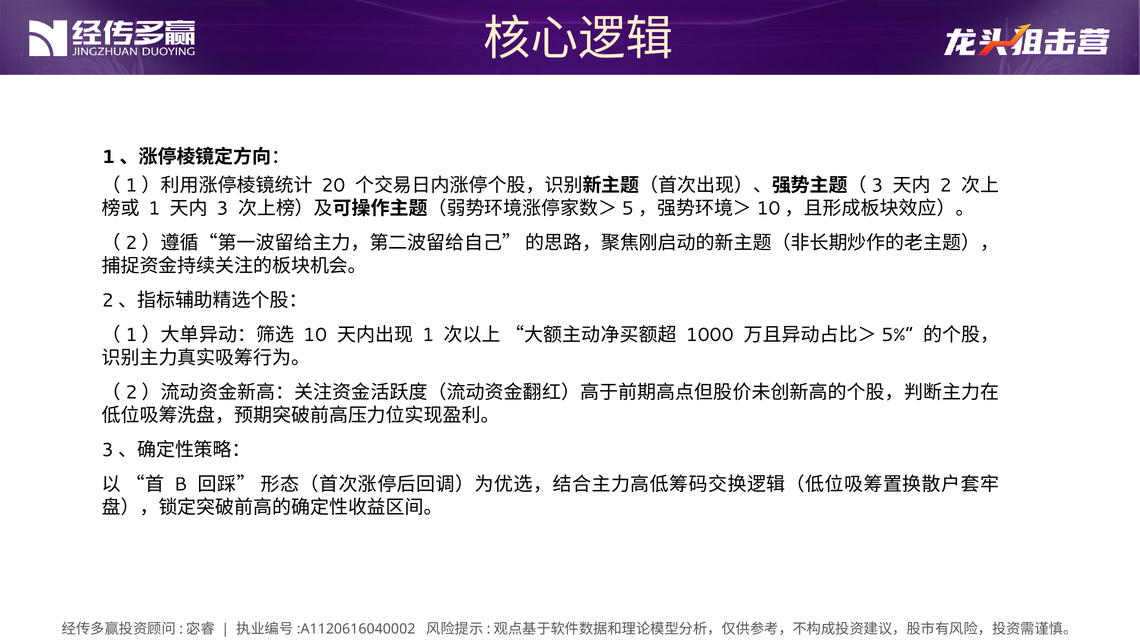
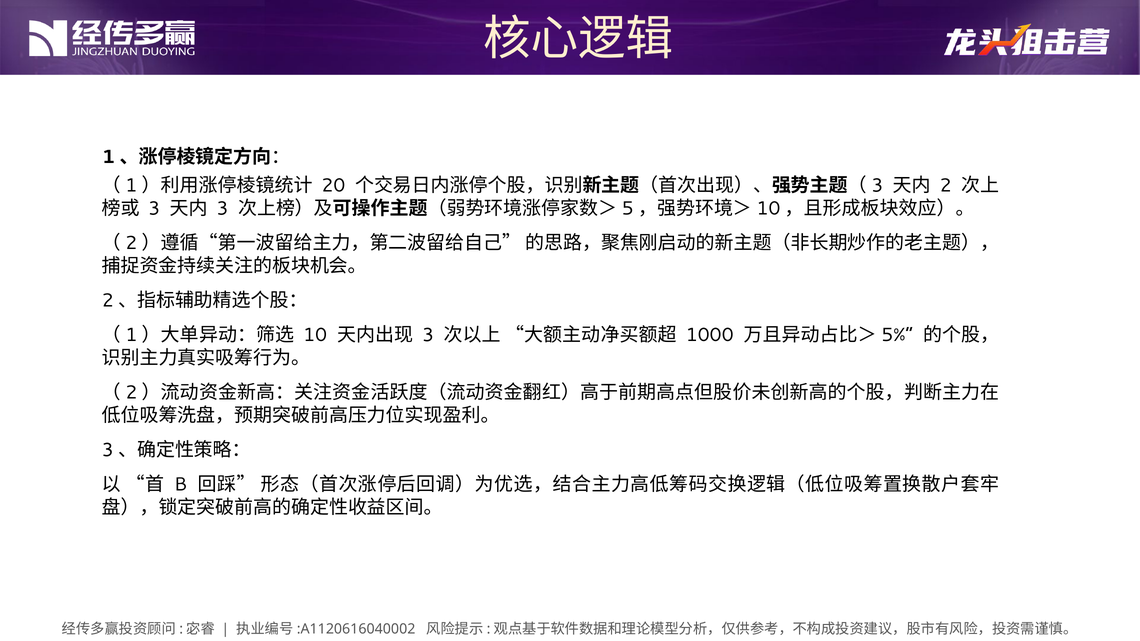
1: 1 -> 3 (154, 208)
1: 1 -> 3 (428, 335)
